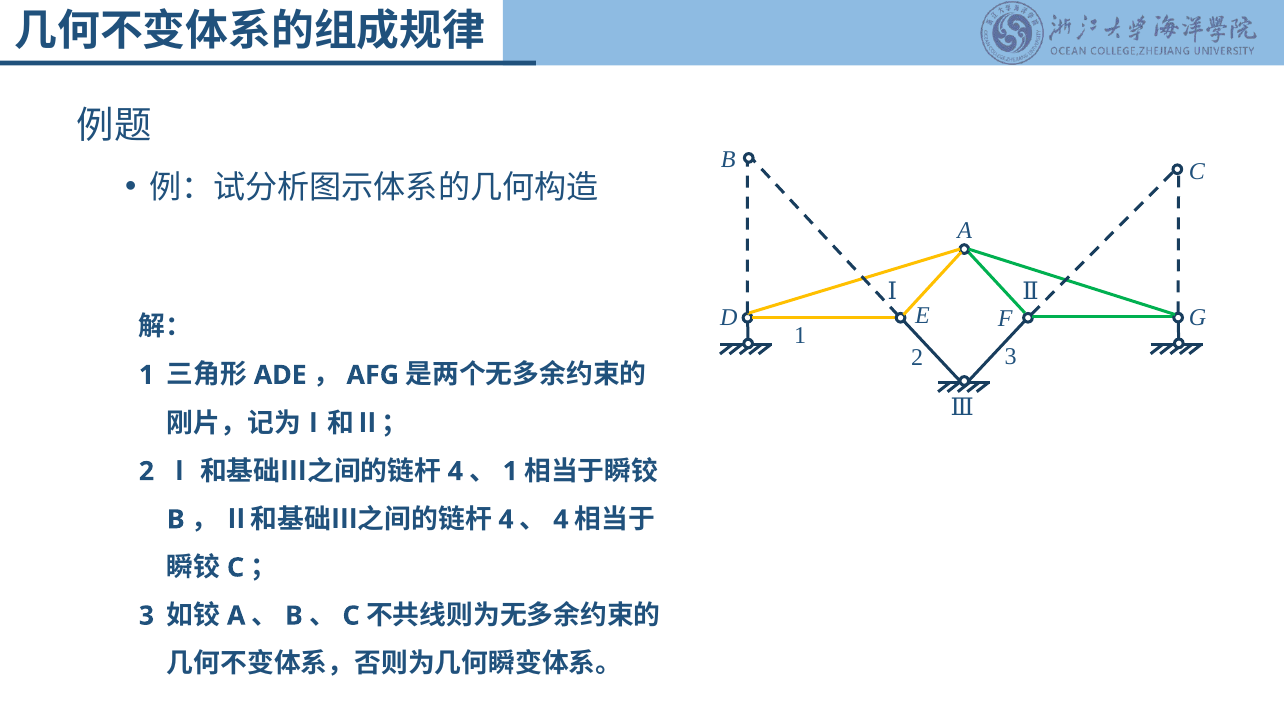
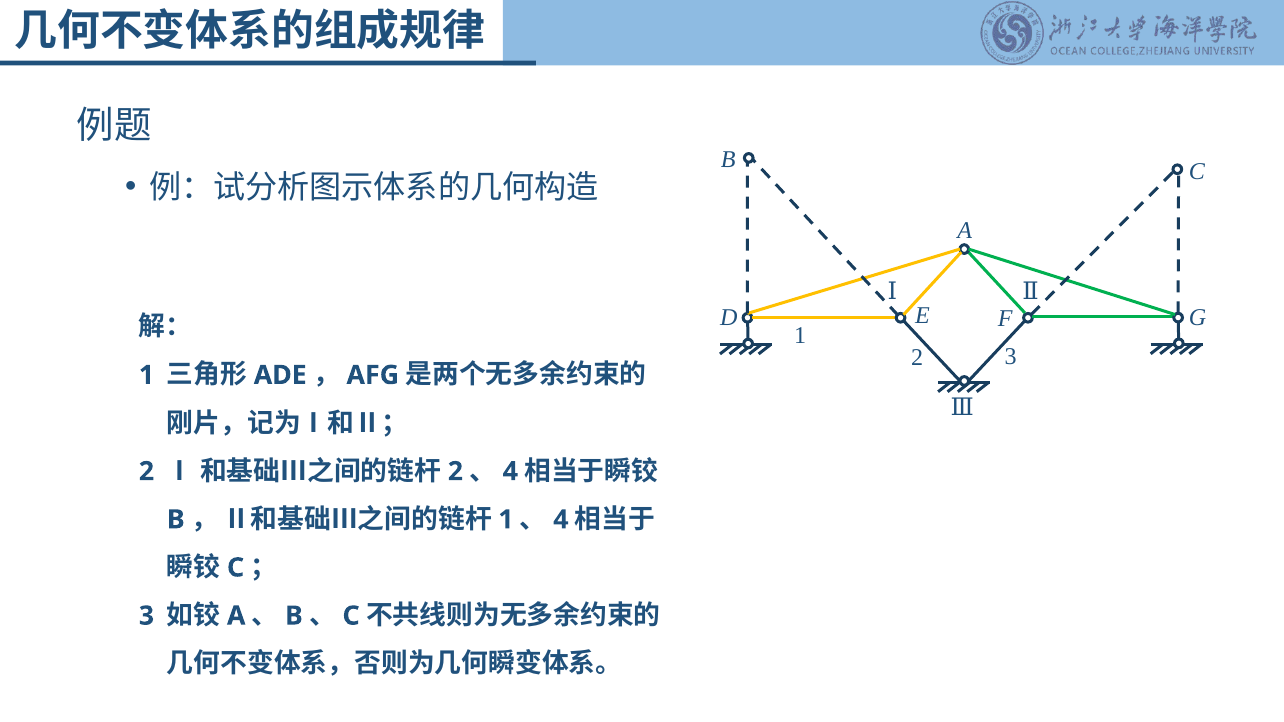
4: 4 -> 2 (455, 472)
1: 1 -> 4 (510, 472)
4: 4 -> 1 (506, 520)
